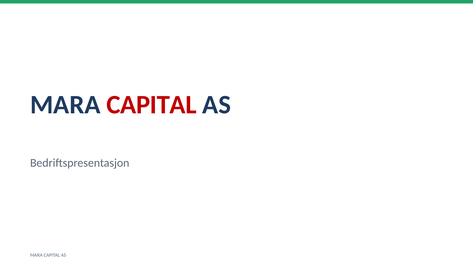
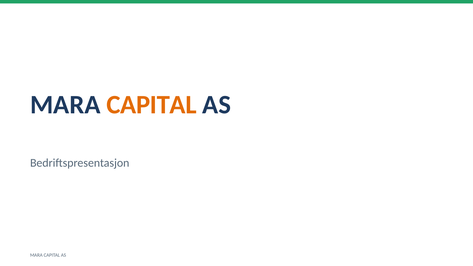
CAPITAL colour: red -> orange (152, 105)
